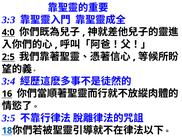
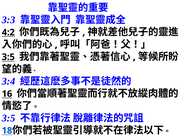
4:0: 4:0 -> 4:2 (8, 32)
2:5: 2:5 -> 3:5 (8, 57)
